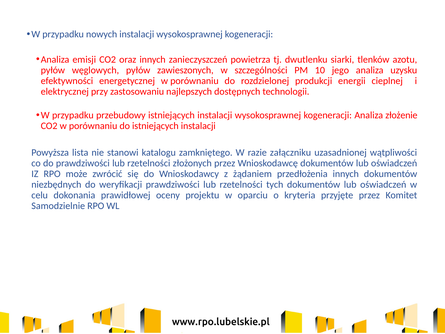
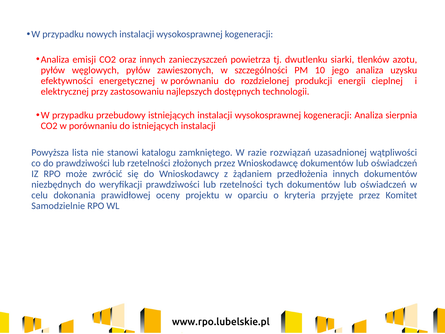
złożenie: złożenie -> sierpnia (401, 115)
załączniku: załączniku -> rozwiązań (291, 152)
